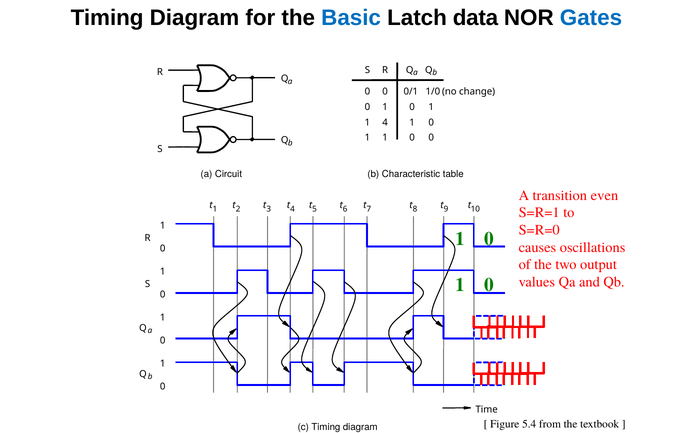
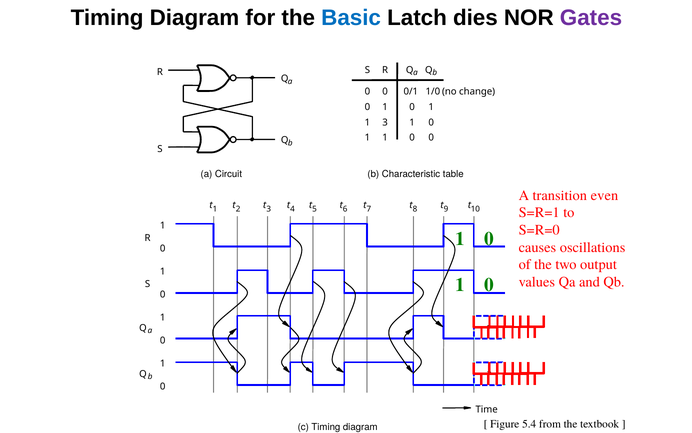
data: data -> dies (475, 18)
Gates colour: blue -> purple (591, 18)
1 4: 4 -> 3 (385, 122)
